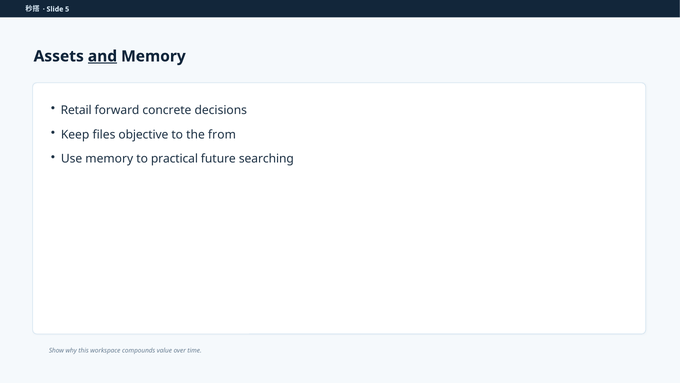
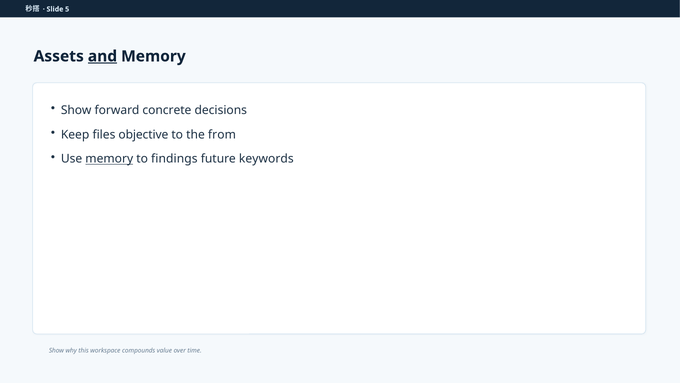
Retail: Retail -> Show (76, 110)
memory underline: none -> present (109, 159)
practical: practical -> findings (174, 159)
searching: searching -> keywords (266, 159)
